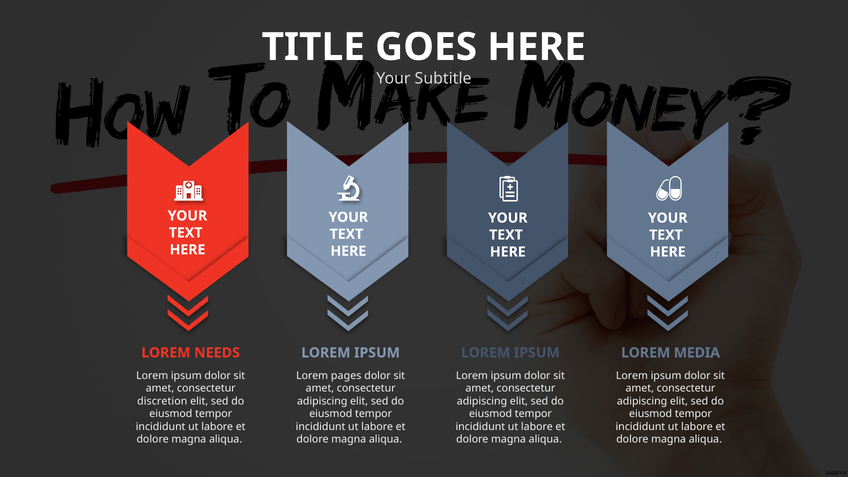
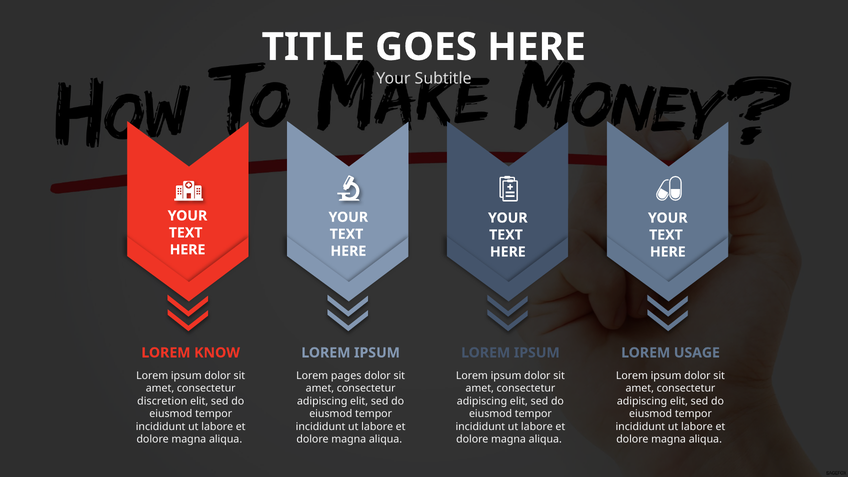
NEEDS: NEEDS -> KNOW (217, 353)
MEDIA: MEDIA -> USAGE (697, 353)
